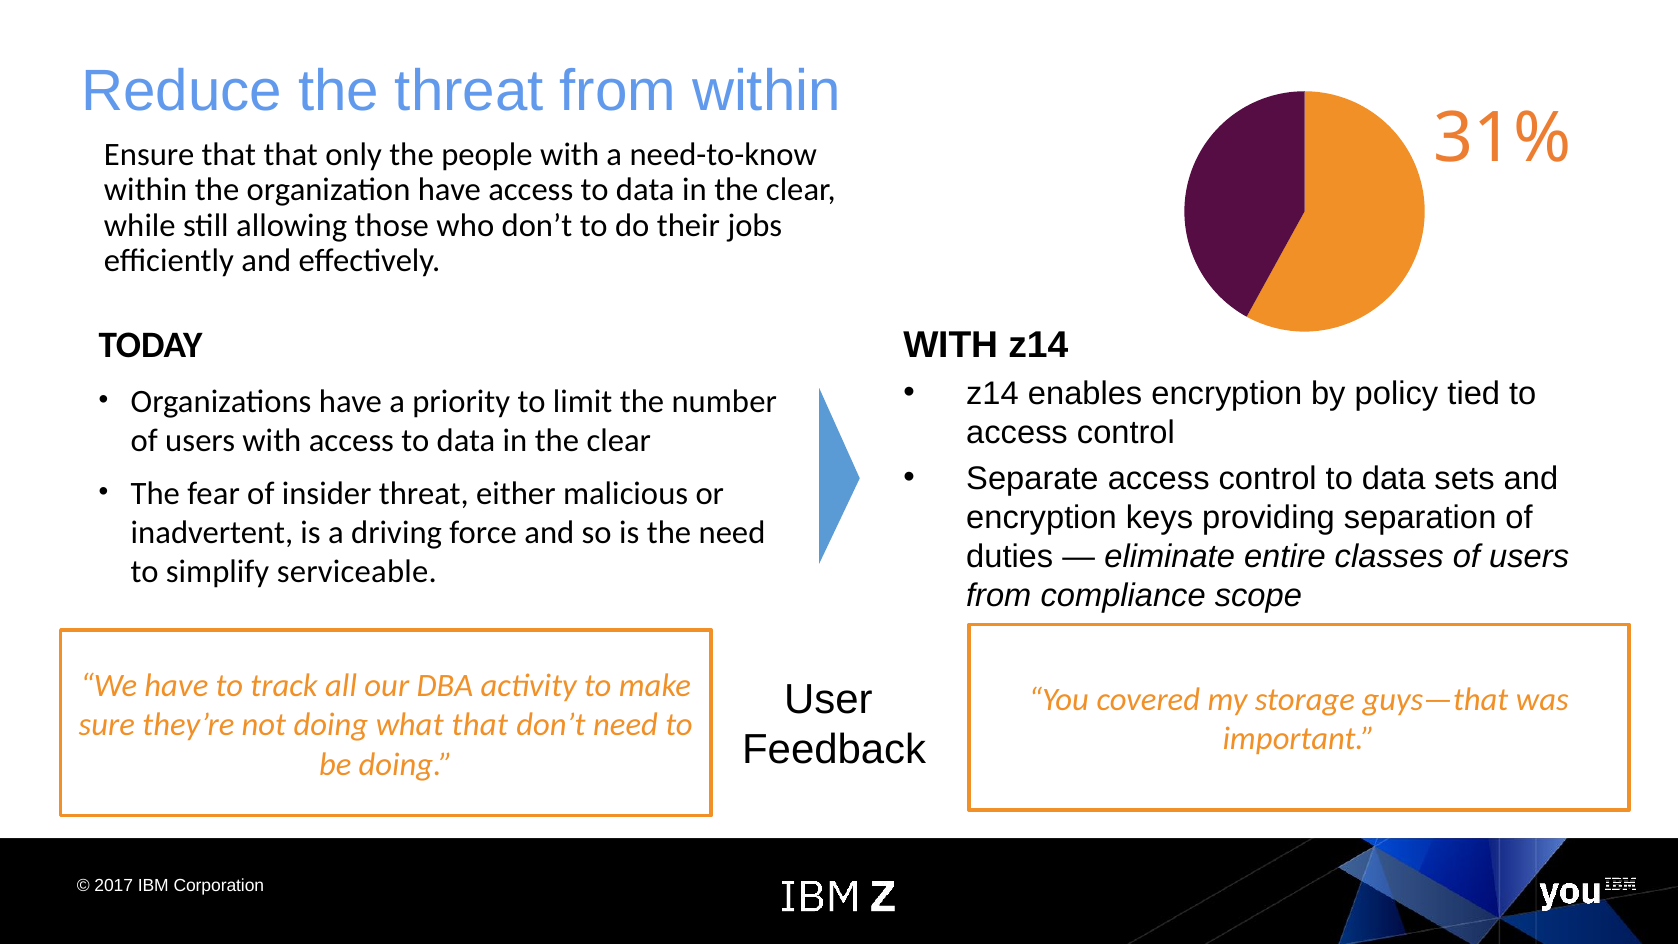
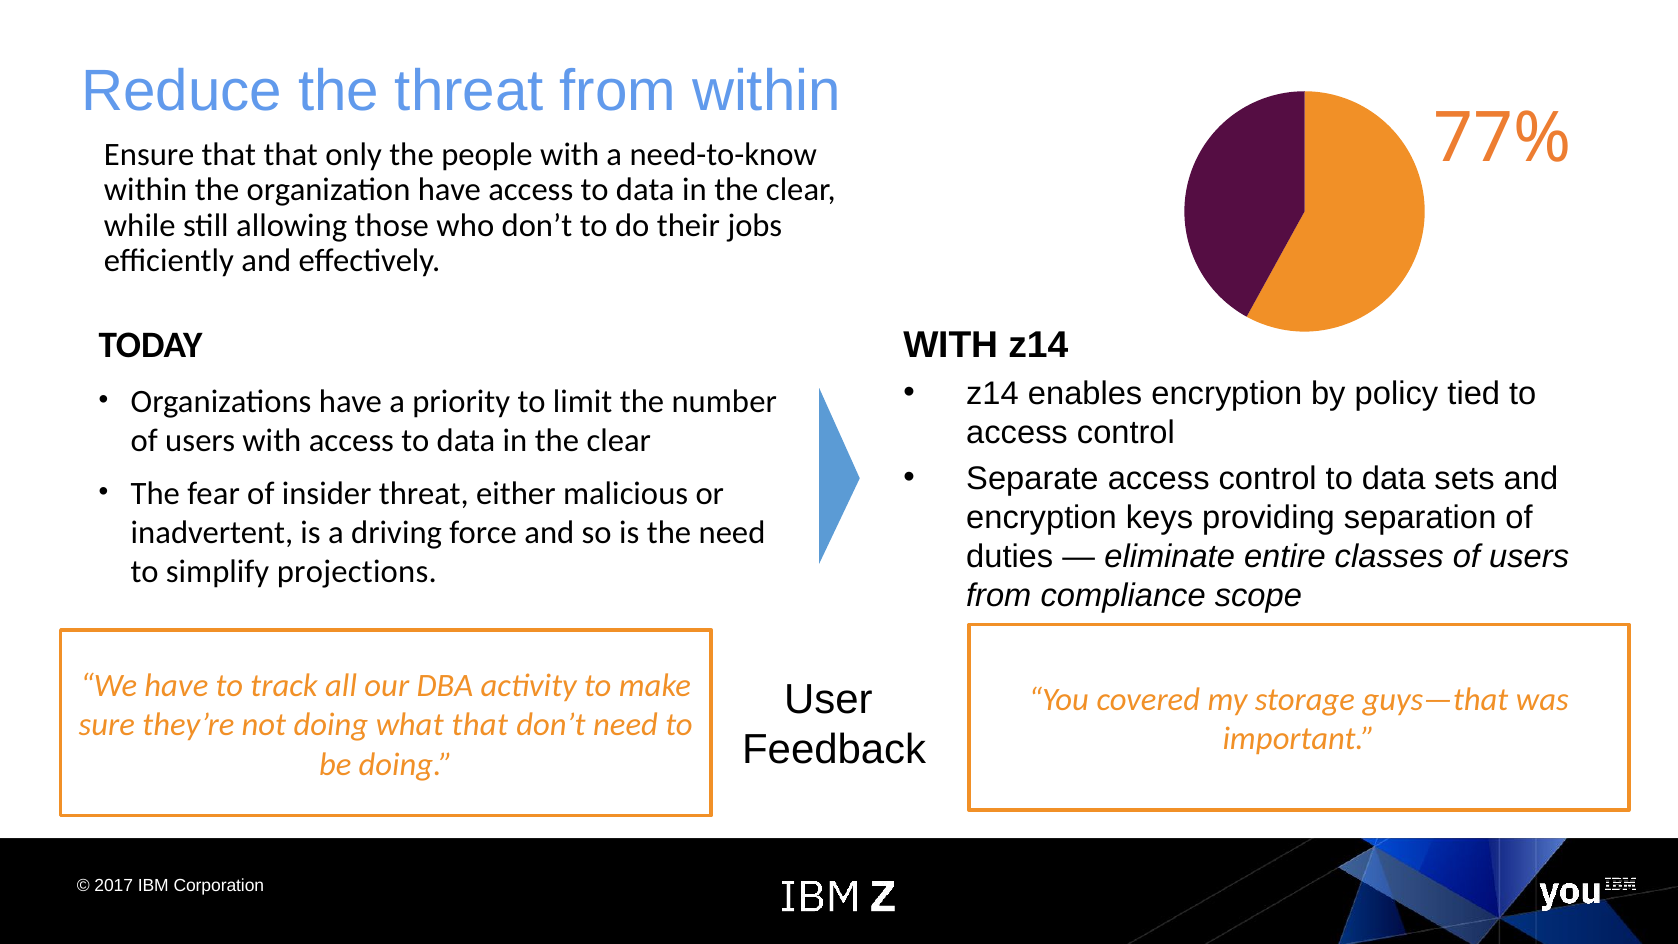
31%: 31% -> 77% (1503, 139)
serviceable: serviceable -> projections (357, 572)
